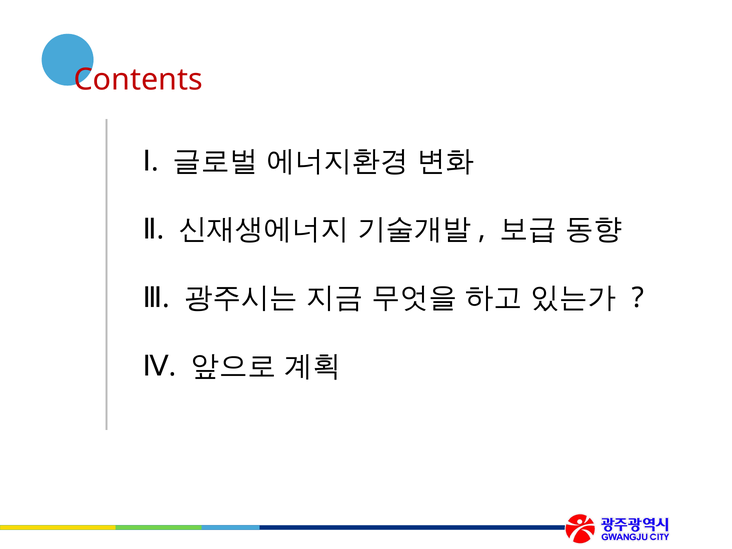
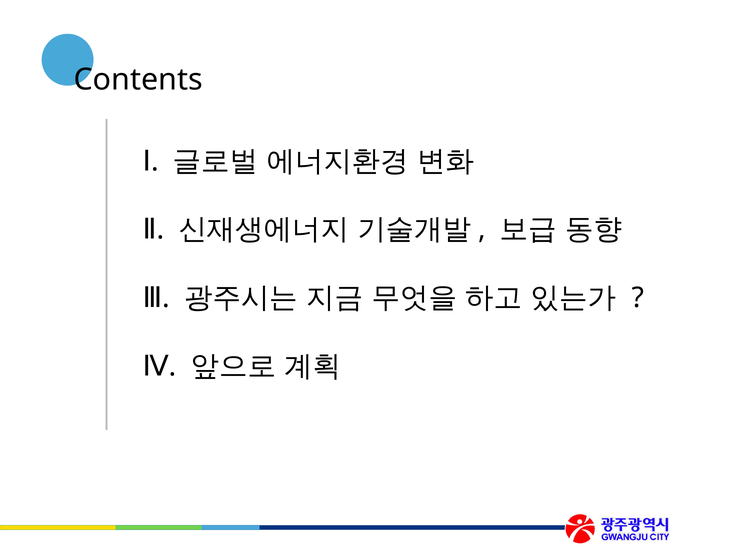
Contents colour: red -> black (138, 80)
